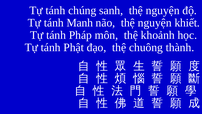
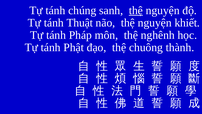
thệ underline: none -> present (136, 10)
Manh: Manh -> Thuật (80, 23)
khoảnh: khoảnh -> nghênh (158, 35)
